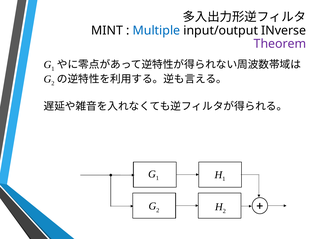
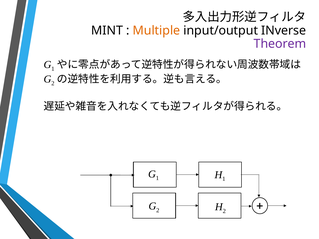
Multiple colour: blue -> orange (156, 30)
